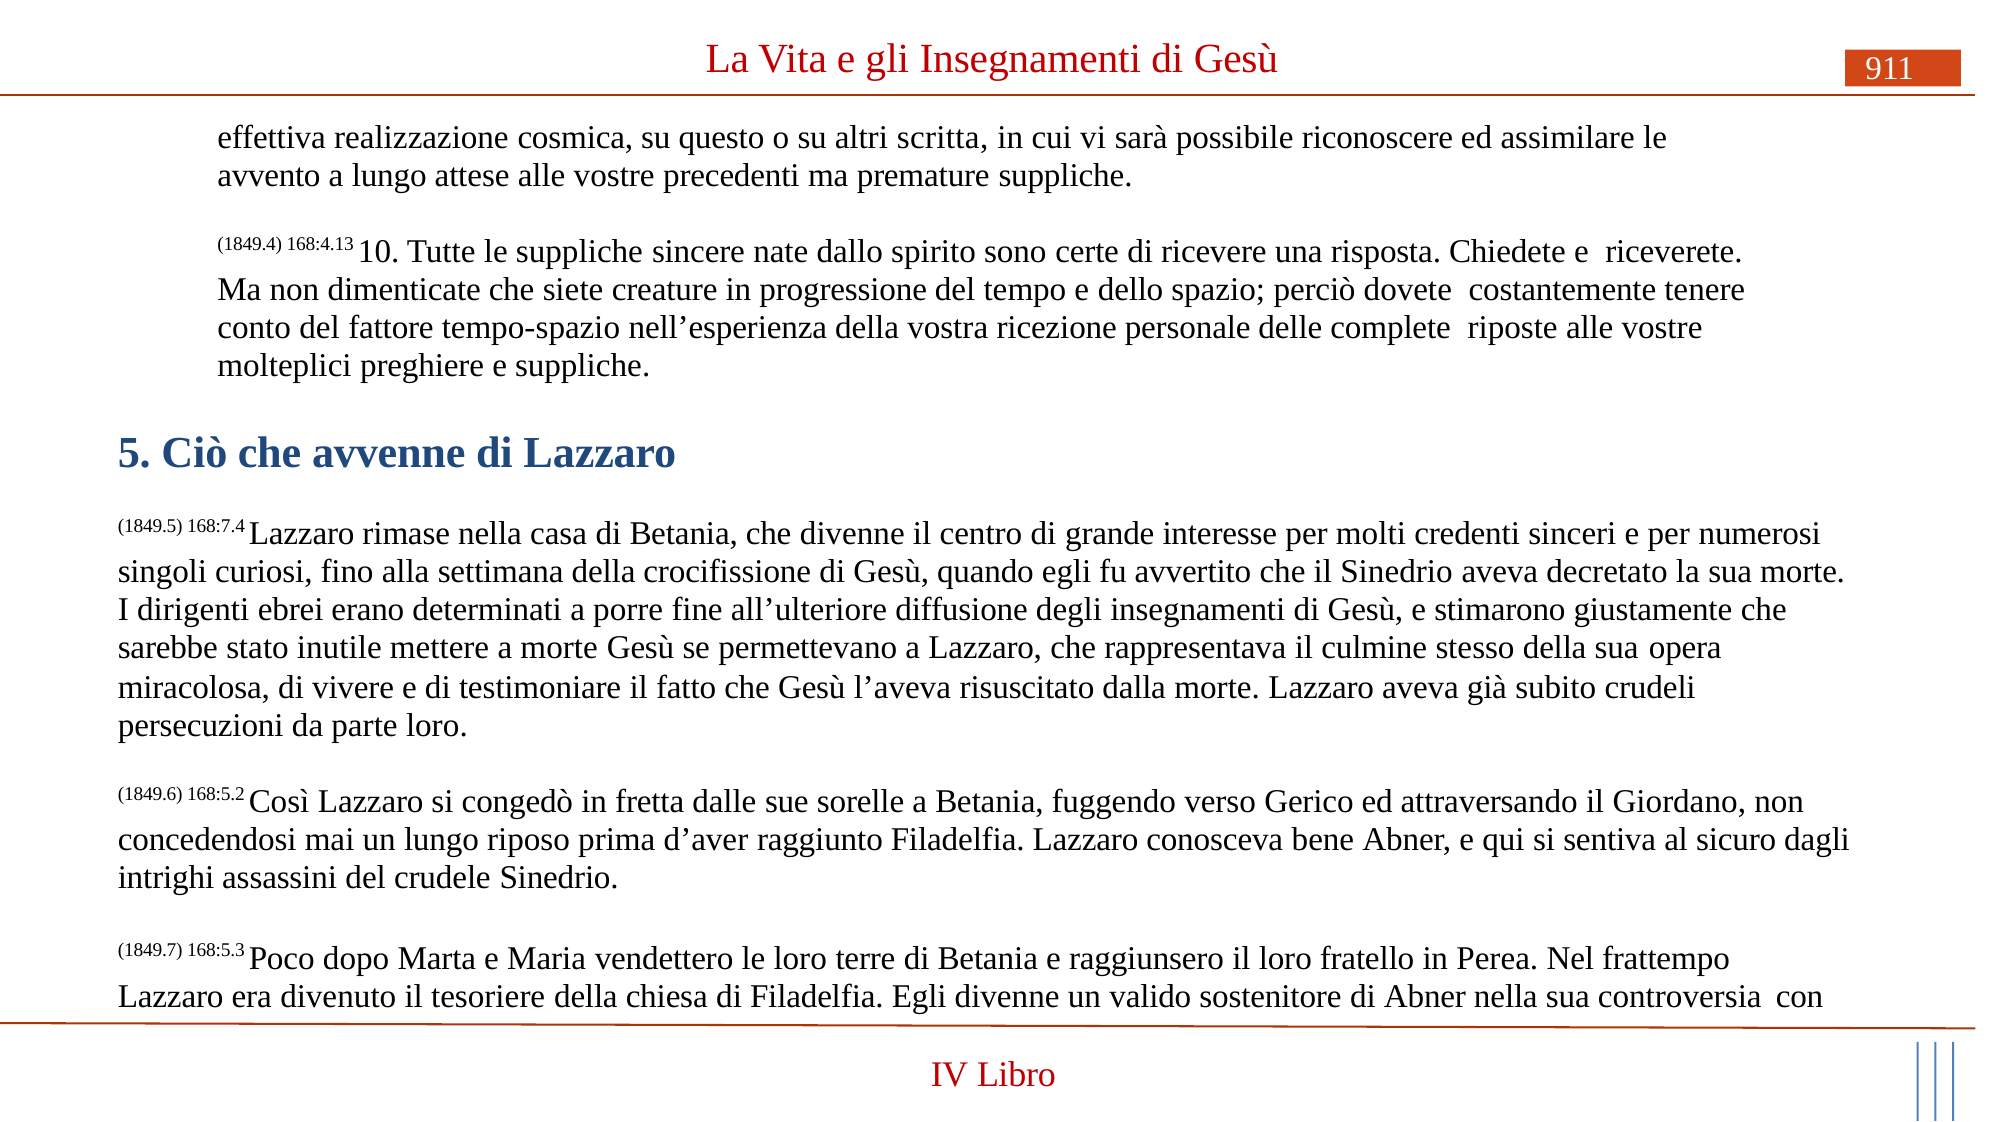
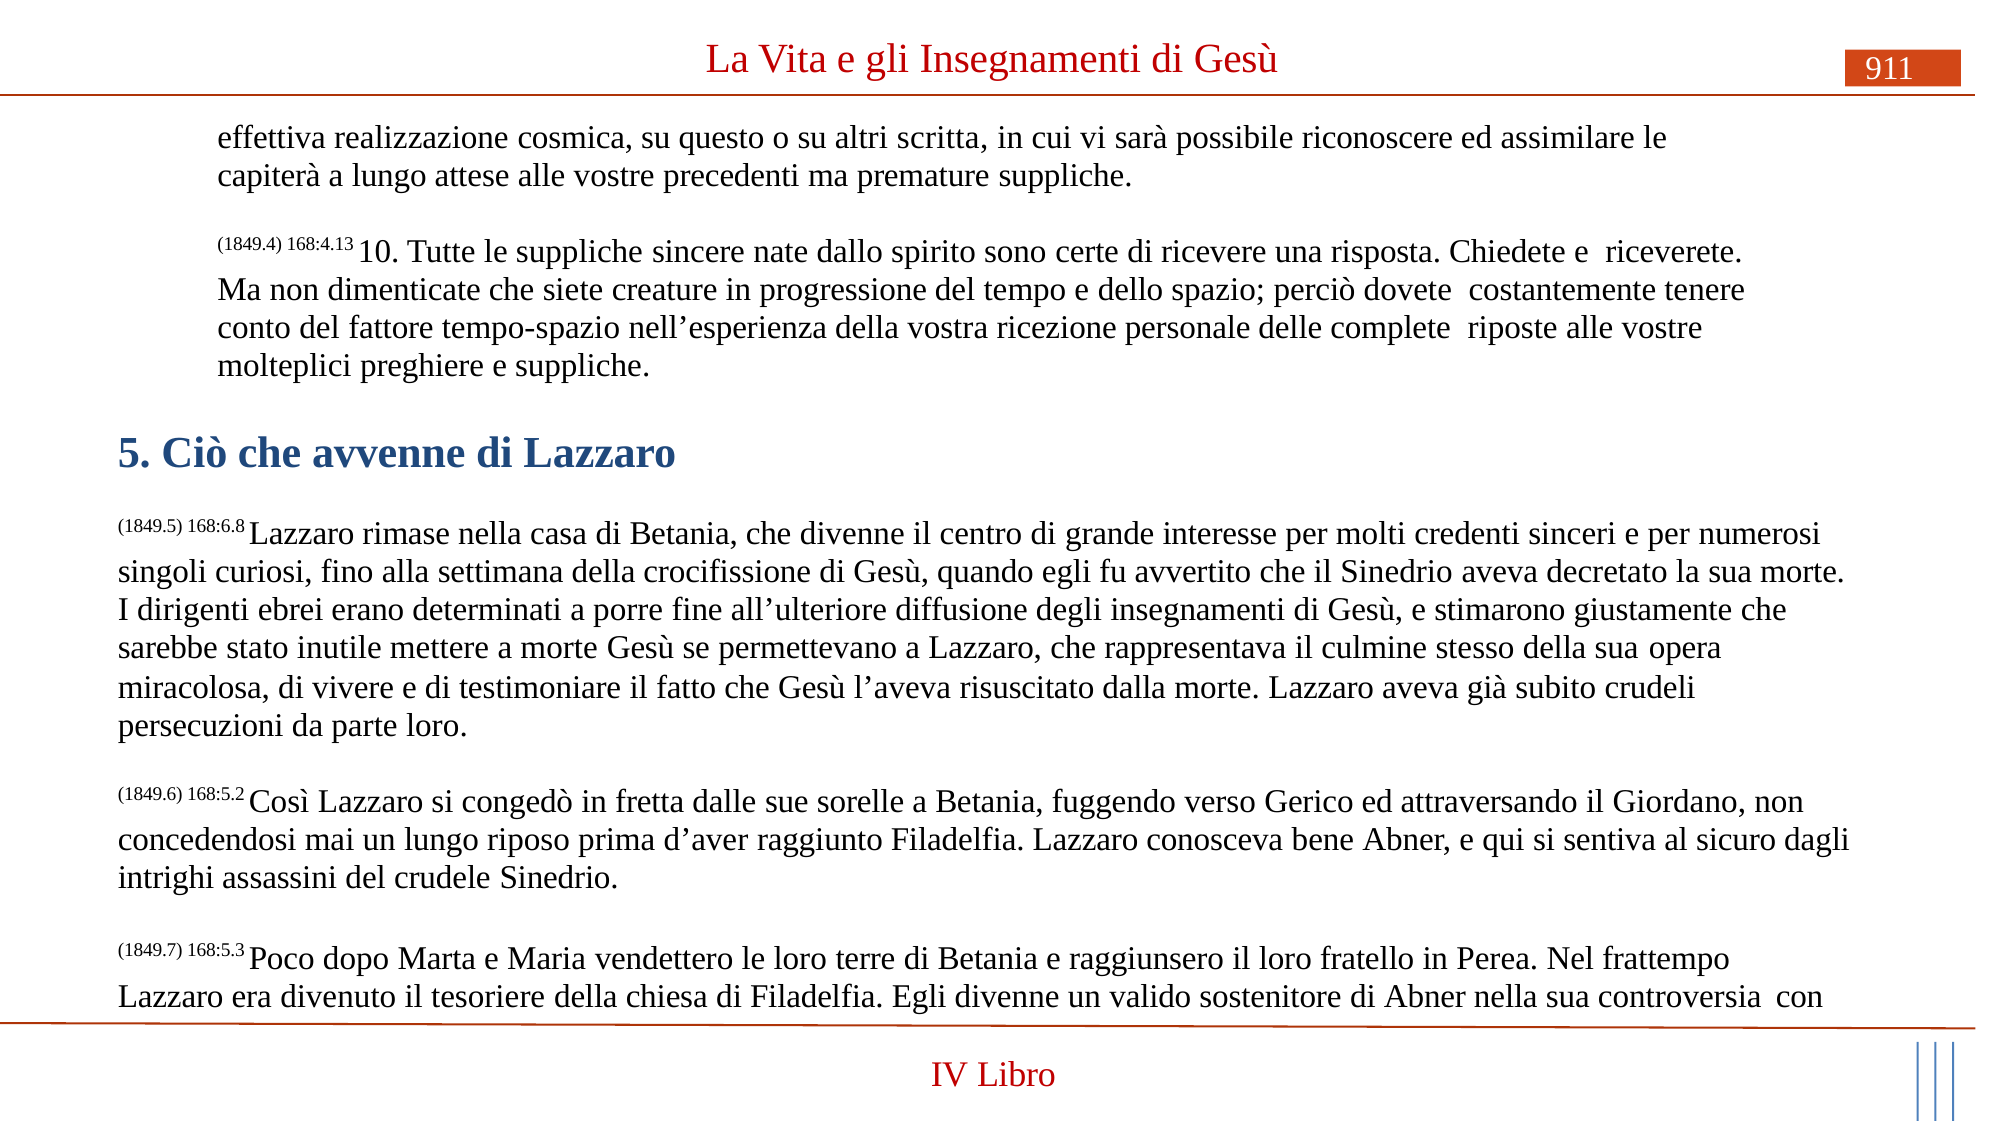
avvento: avvento -> capiterà (269, 176)
168:7.4: 168:7.4 -> 168:6.8 (216, 526)
